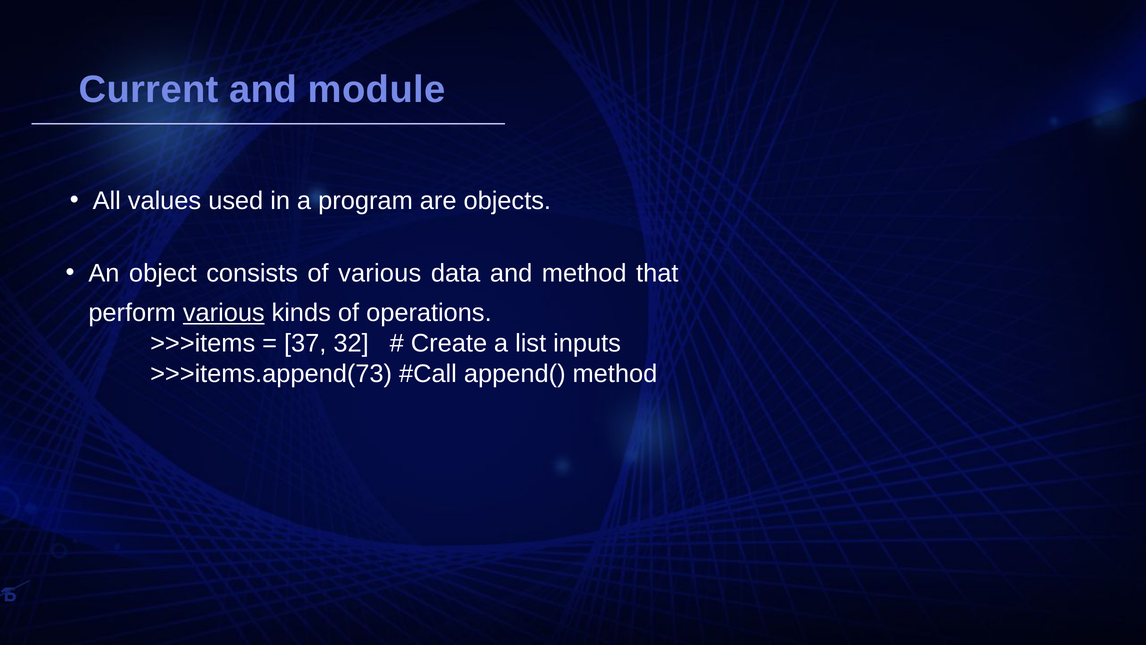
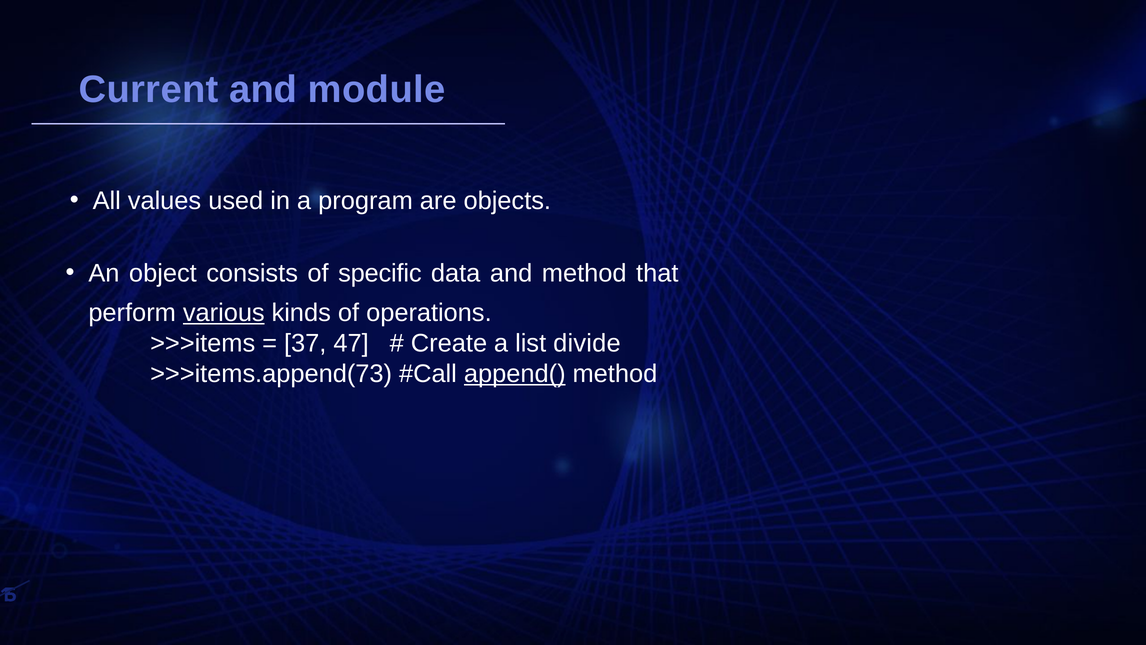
of various: various -> specific (380, 273)
32: 32 -> 47 (351, 343)
inputs: inputs -> divide (587, 343)
append( underline: none -> present (515, 374)
